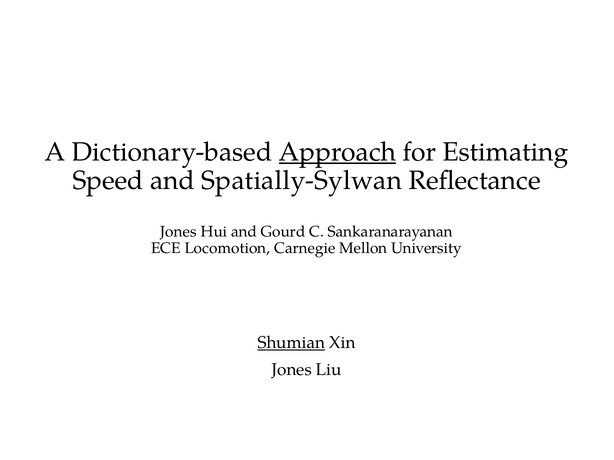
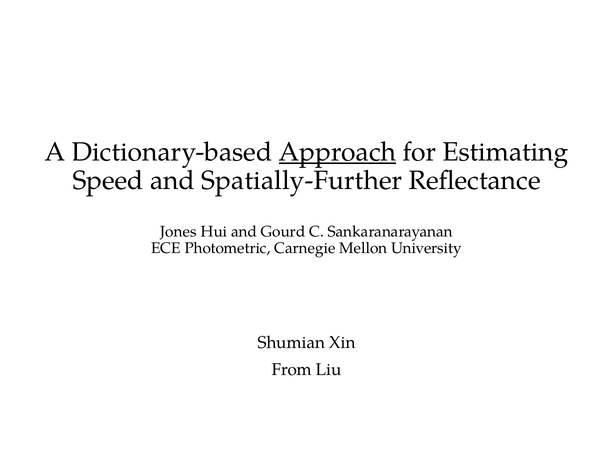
Spatially-Sylwan: Spatially-Sylwan -> Spatially-Further (302, 181)
Locomotion: Locomotion -> Photometric (227, 248)
Shumian underline: present -> none (291, 343)
Jones: Jones -> From (292, 370)
